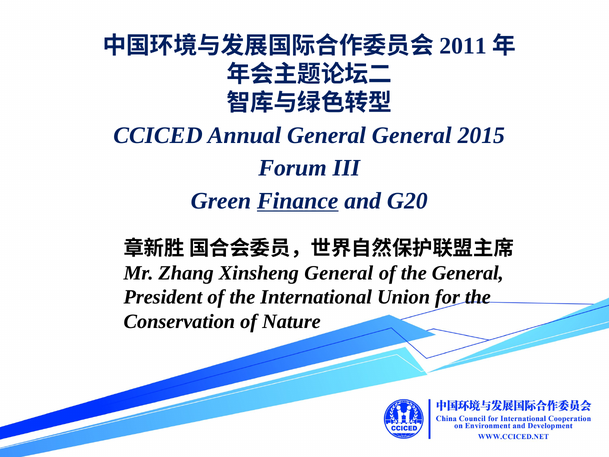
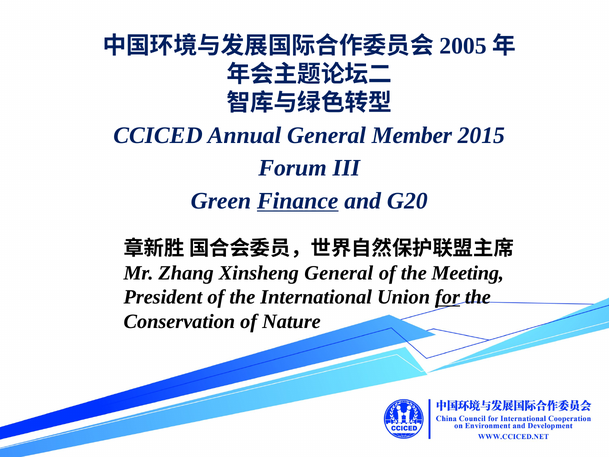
2011: 2011 -> 2005 (463, 46)
General General: General -> Member (412, 135)
the General: General -> Meeting (468, 273)
for underline: none -> present (448, 297)
